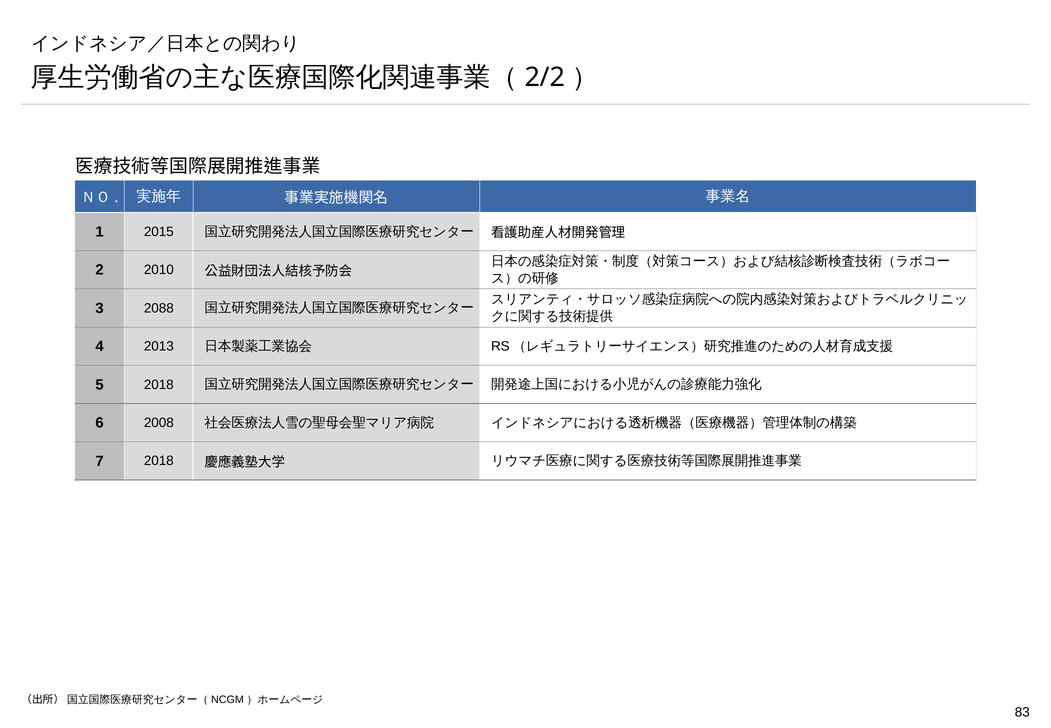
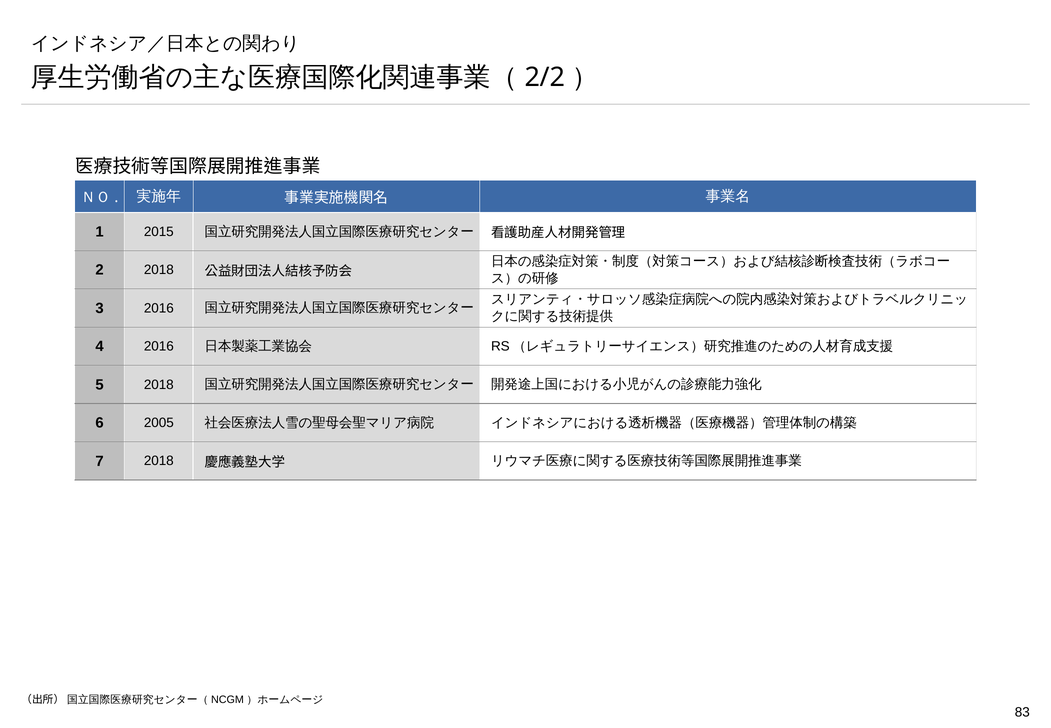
2 2010: 2010 -> 2018 (159, 270)
3 2088: 2088 -> 2016 (159, 308)
4 2013: 2013 -> 2016 (159, 346)
2008: 2008 -> 2005 (159, 423)
